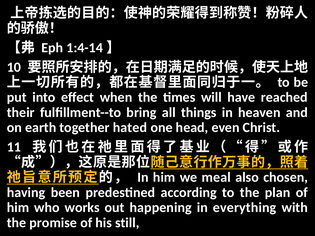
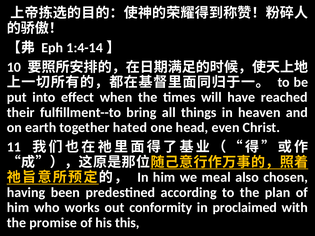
happening: happening -> conformity (161, 208)
everything: everything -> proclaimed (245, 208)
still: still -> this (127, 223)
